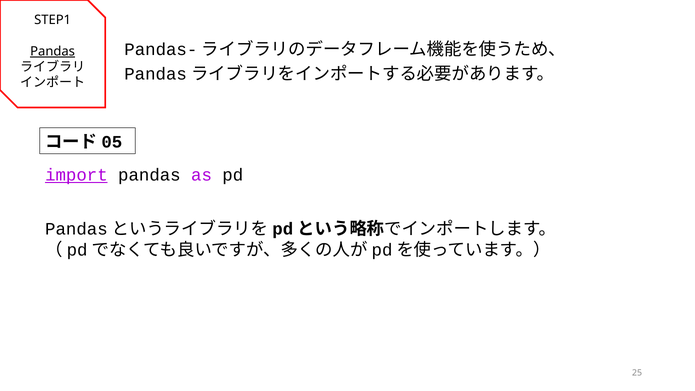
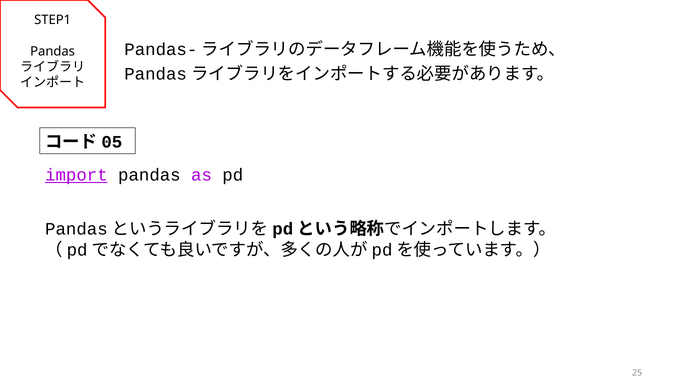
Pandas underline: present -> none (53, 51)
